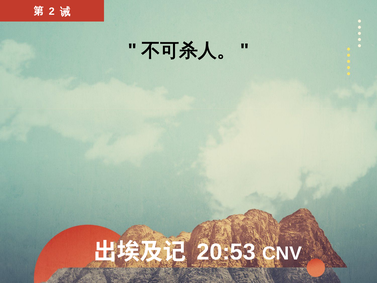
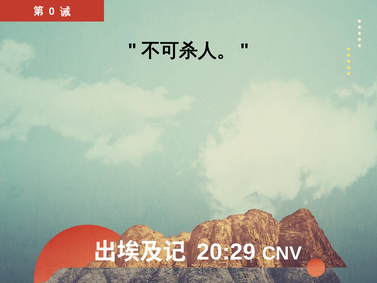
2: 2 -> 0 (52, 12)
20:53: 20:53 -> 20:29 (226, 252)
